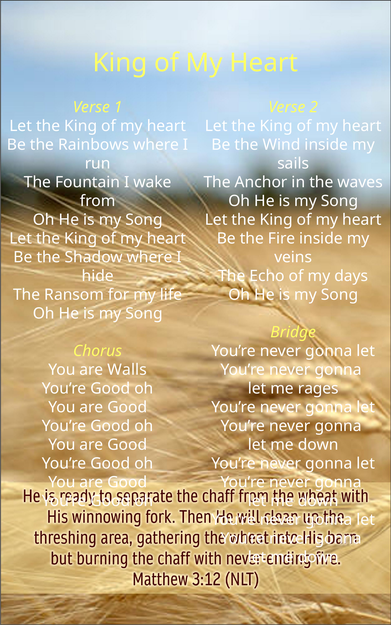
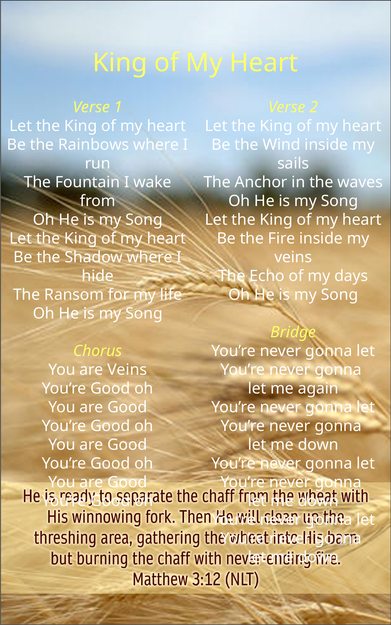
are Walls: Walls -> Veins (127, 370)
rages: rages -> again (318, 389)
